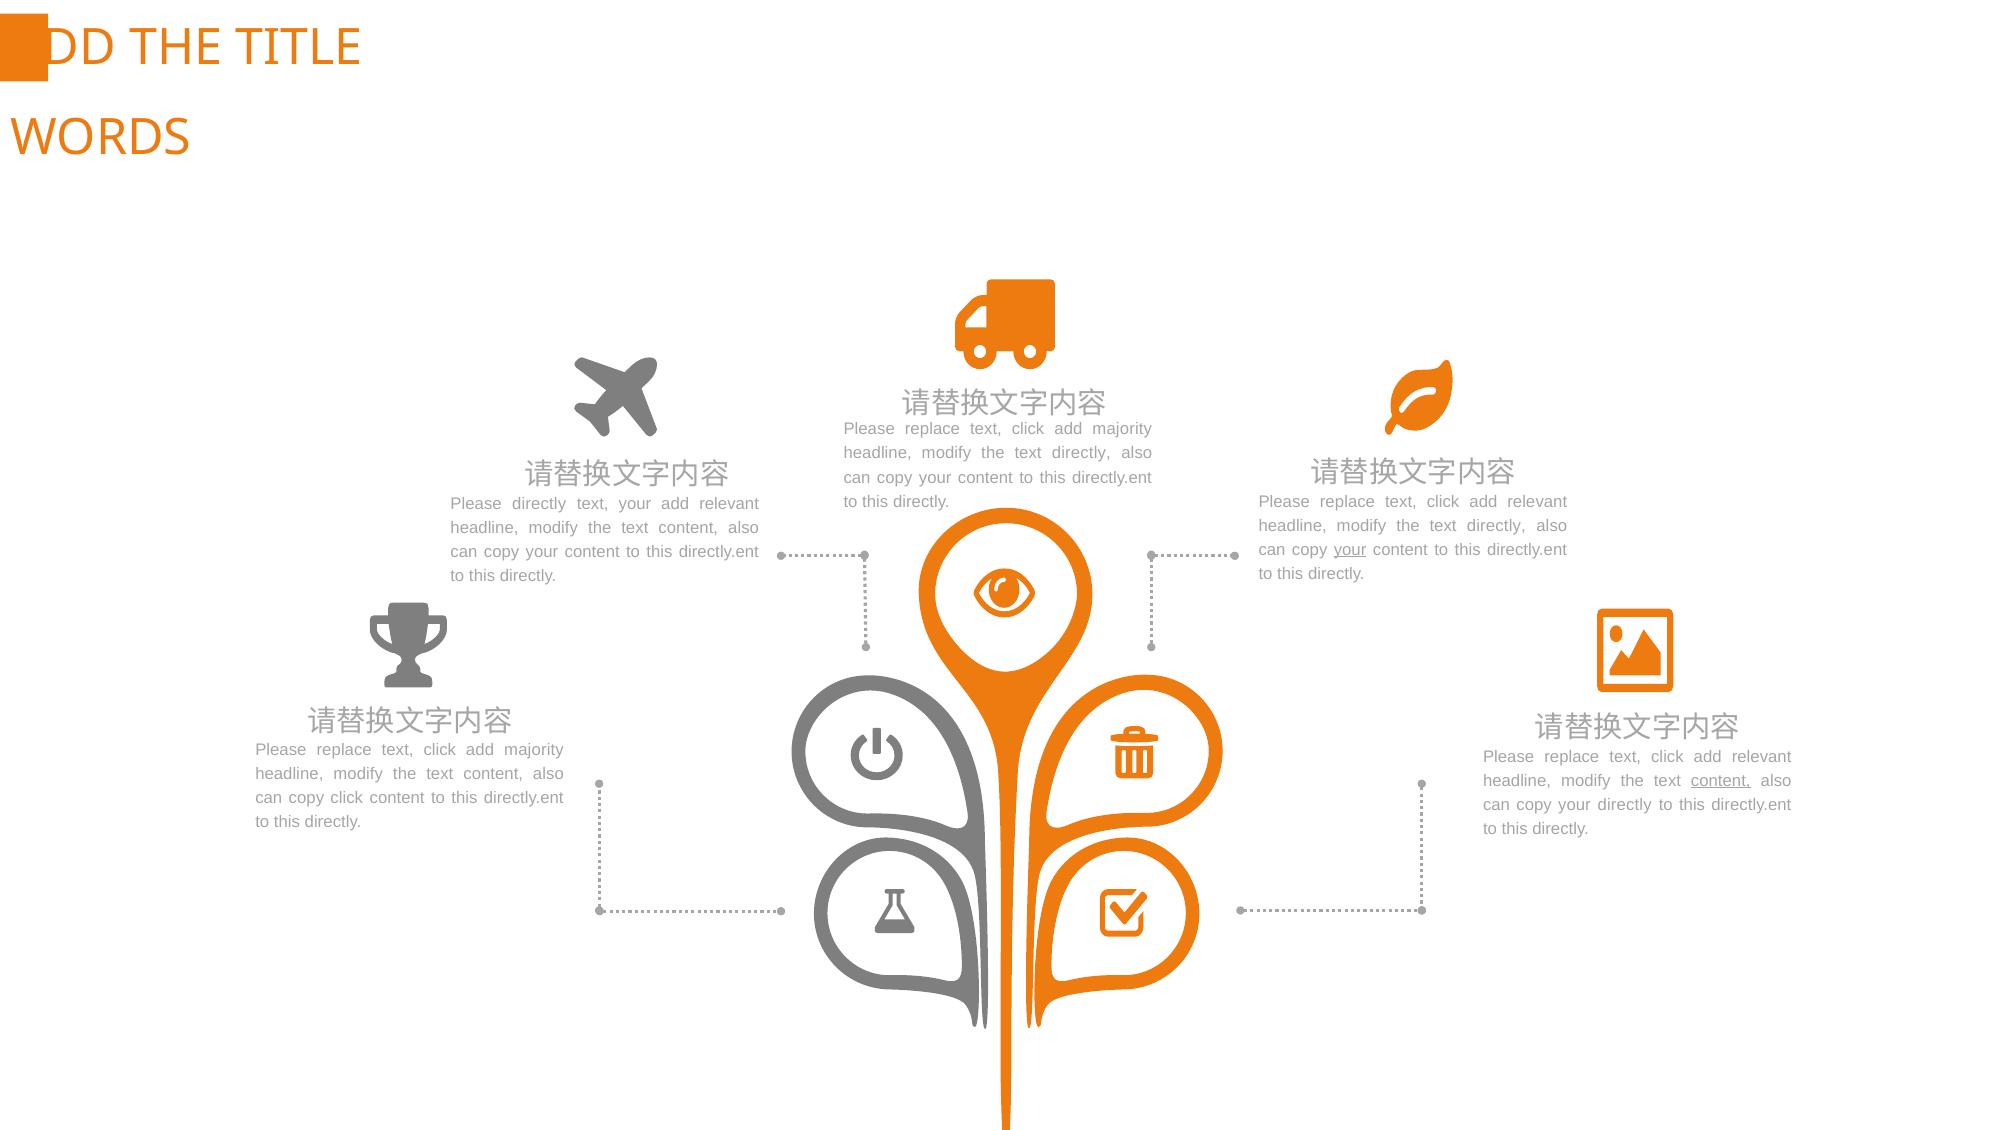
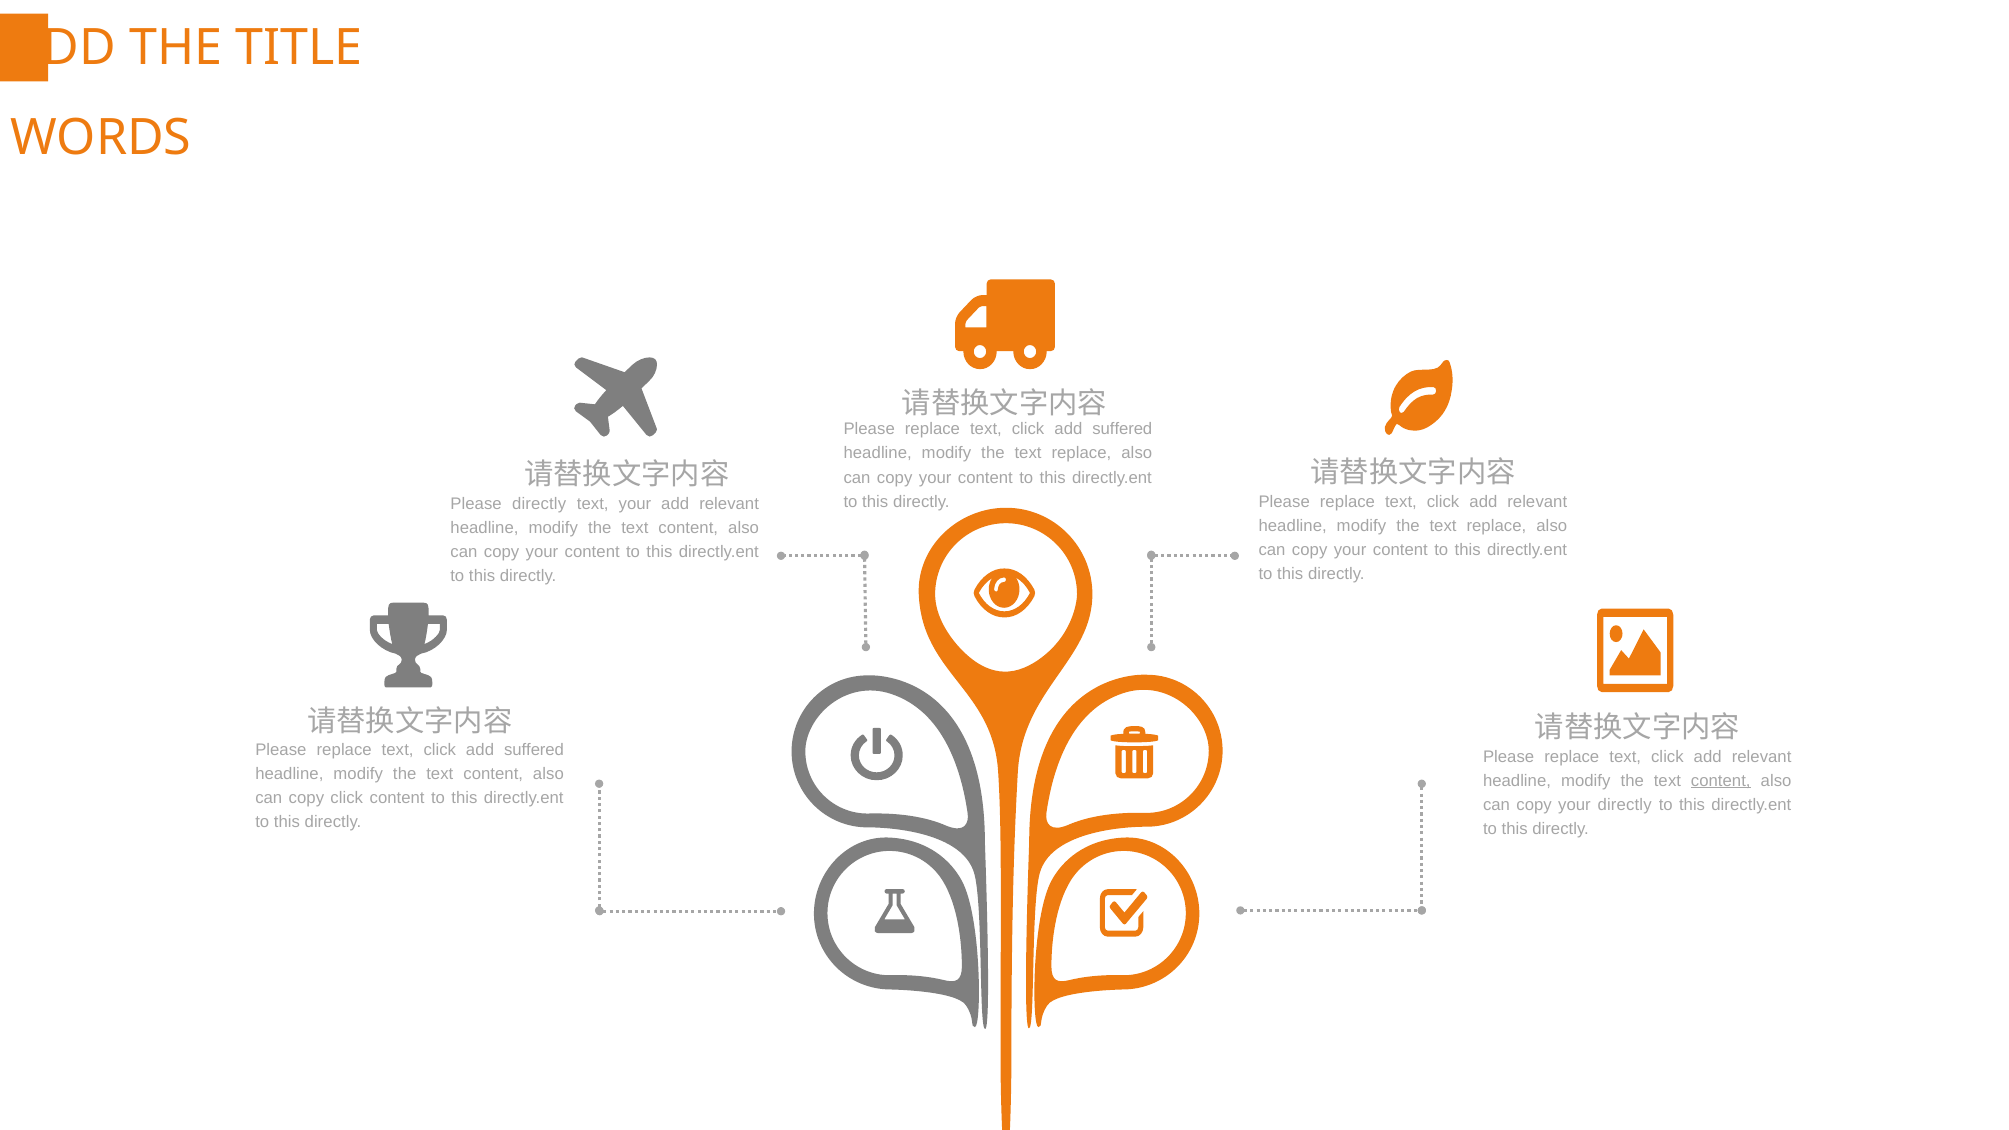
majority: majority -> suffered (1122, 429)
directly: directly -> replace (1081, 454)
directly: directly -> replace (1496, 526)
your underline: present -> none (1350, 550)
majority: majority -> suffered (534, 750)
